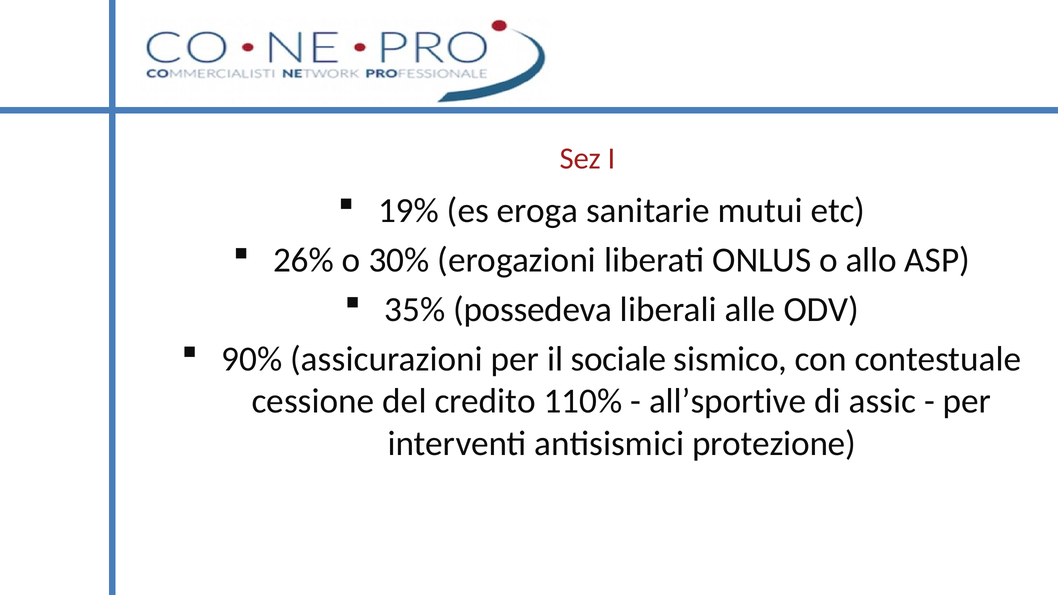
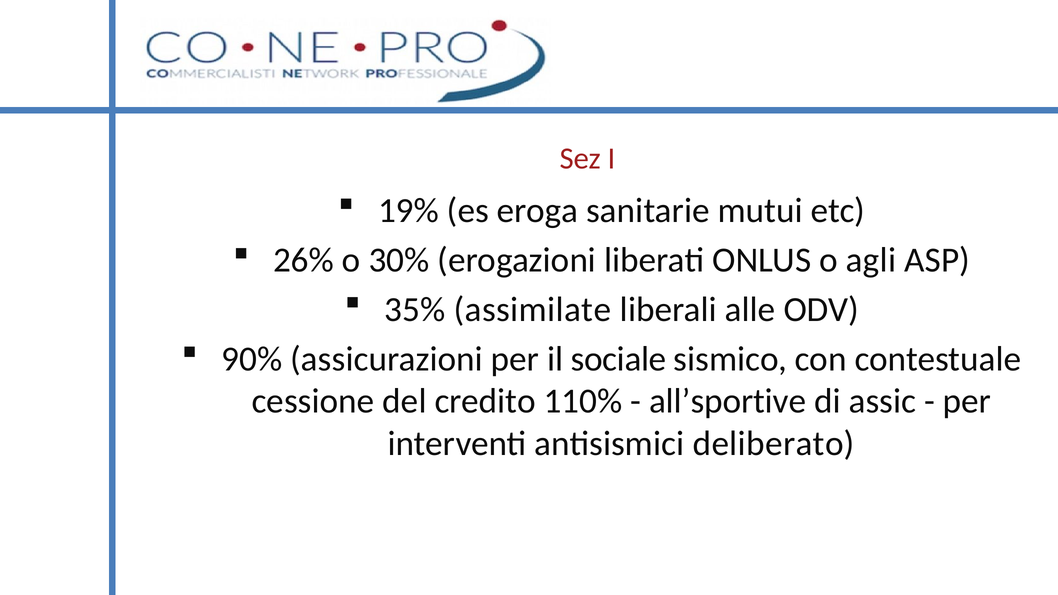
allo: allo -> agli (871, 260)
possedeva: possedeva -> assimilate (532, 310)
protezione: protezione -> deliberato (774, 444)
